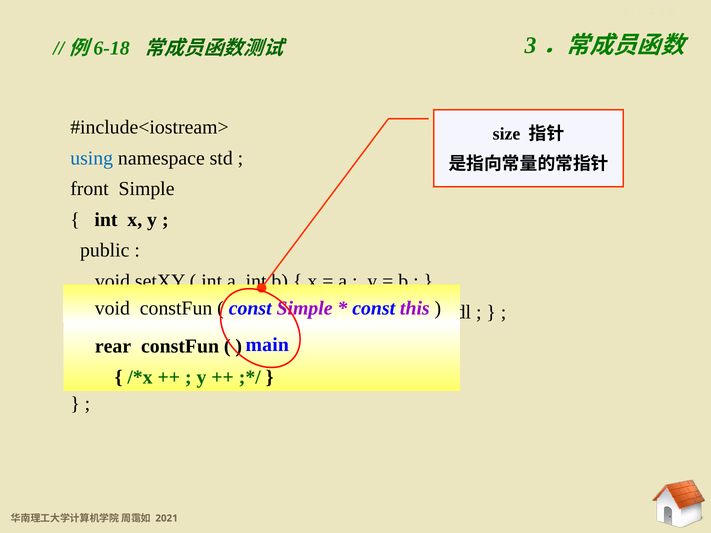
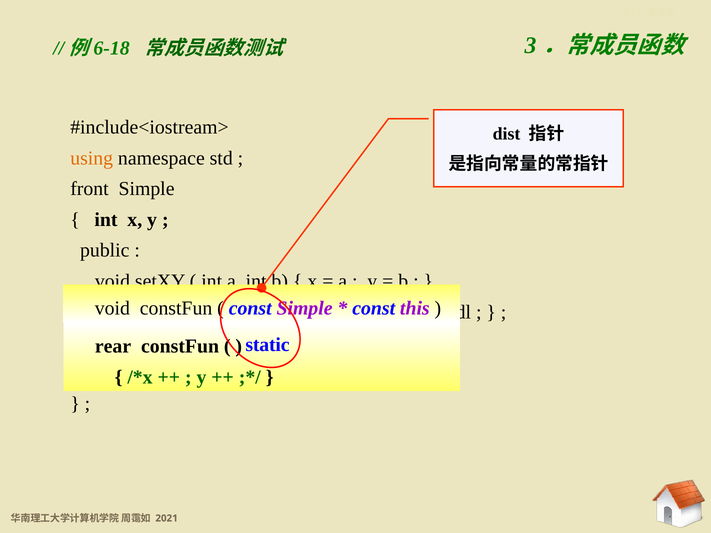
size: size -> dist (507, 134)
using colour: blue -> orange (92, 158)
main: main -> static (267, 345)
